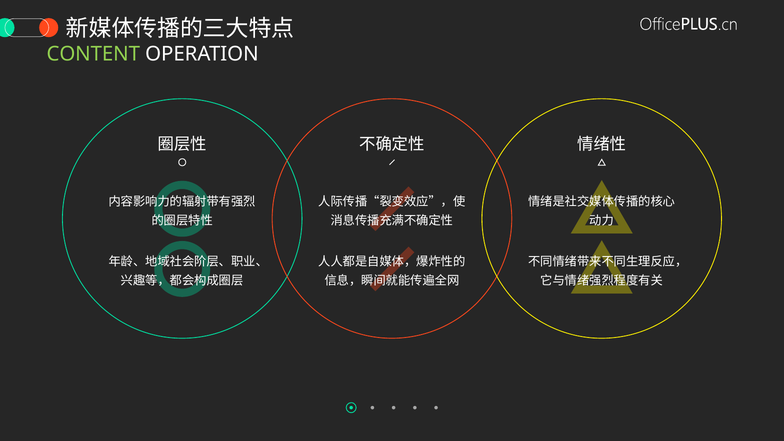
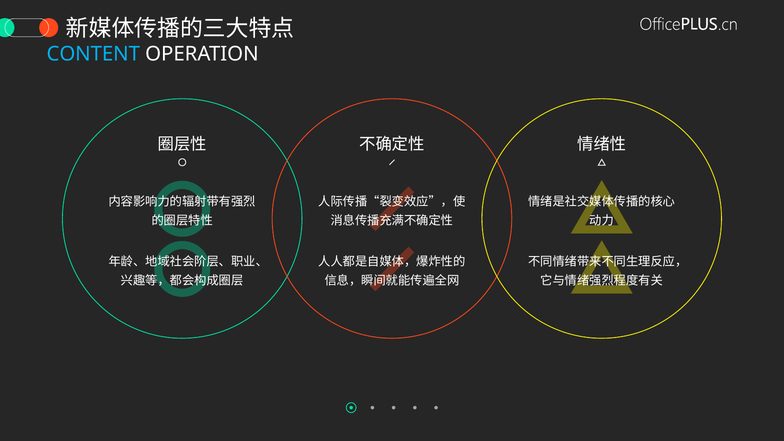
CONTENT colour: light green -> light blue (93, 54)
